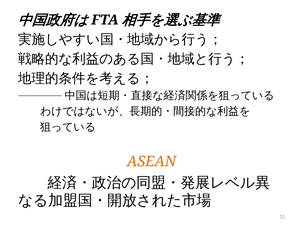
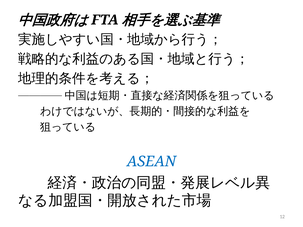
ASEAN colour: orange -> blue (151, 162)
